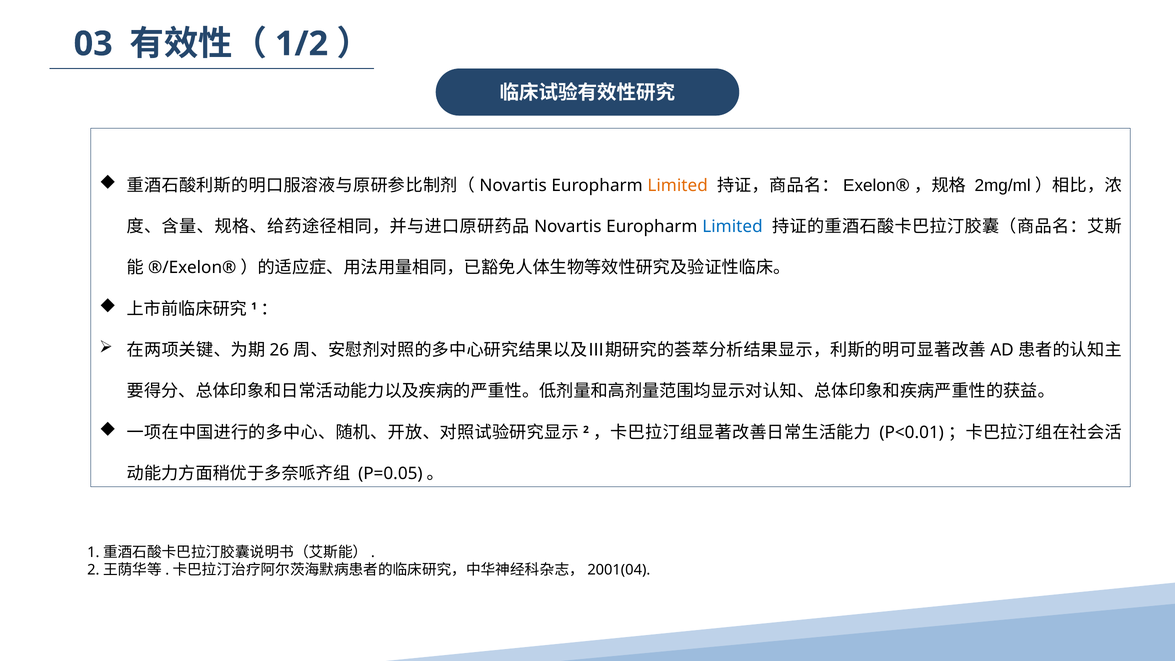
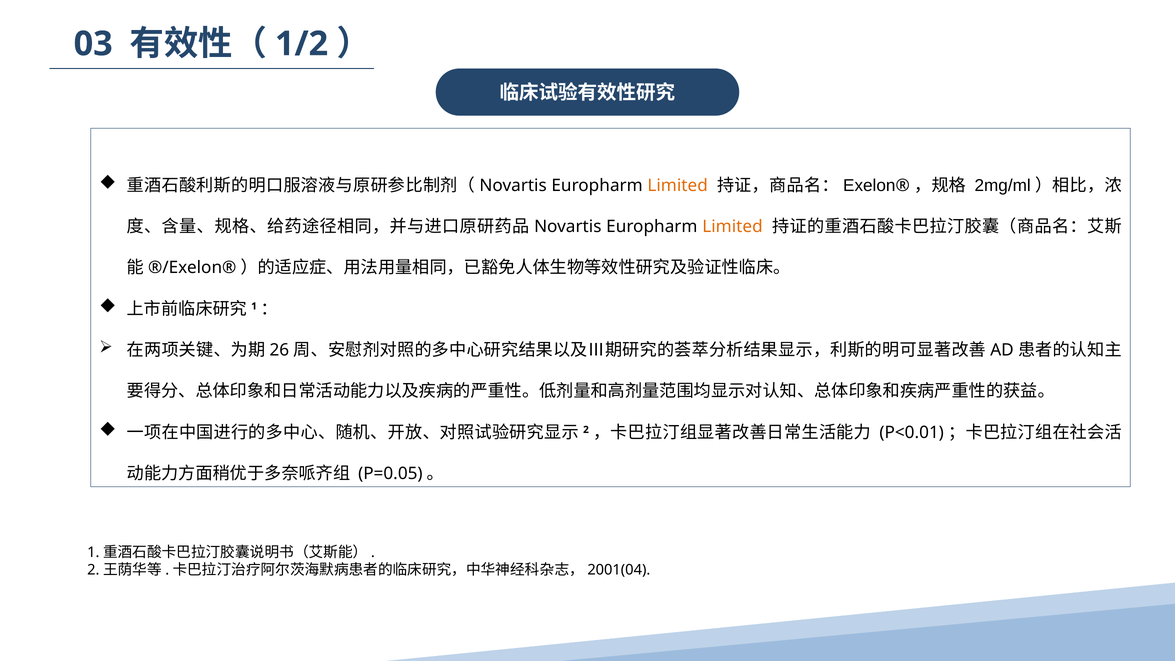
Limited colour: blue -> orange (732, 227)
